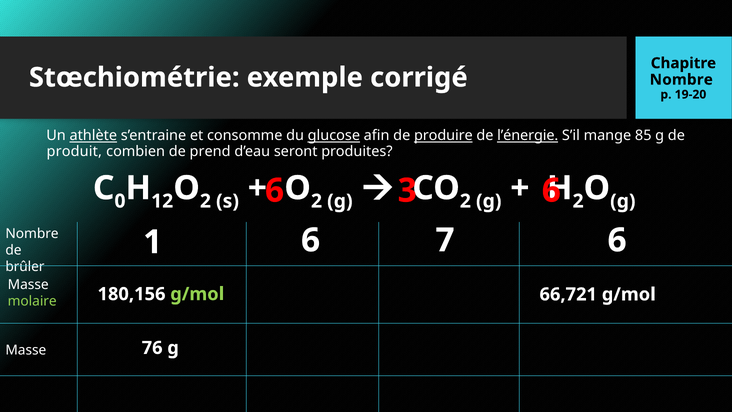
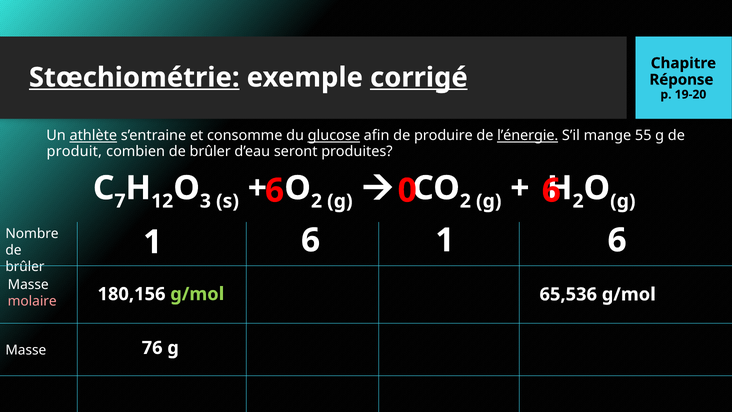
Stœchiométrie underline: none -> present (134, 77)
corrigé underline: none -> present (419, 77)
Nombre: Nombre -> Réponse (681, 80)
produire underline: present -> none (443, 136)
85: 85 -> 55 (643, 136)
combien de prend: prend -> brûler (210, 151)
0: 0 -> 7 (120, 201)
2: 2 -> 3 (205, 201)
3: 3 -> 0 (407, 191)
7: 7 -> 1 (445, 240)
66,721: 66,721 -> 65,536 (568, 294)
molaire colour: light green -> pink (32, 301)
